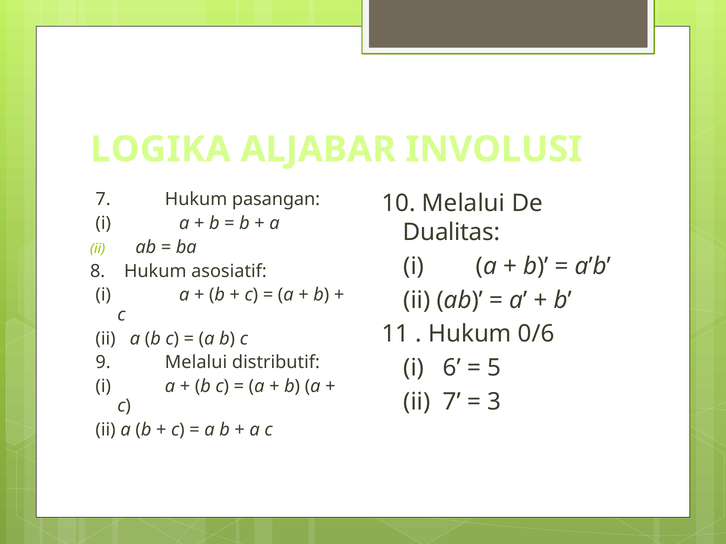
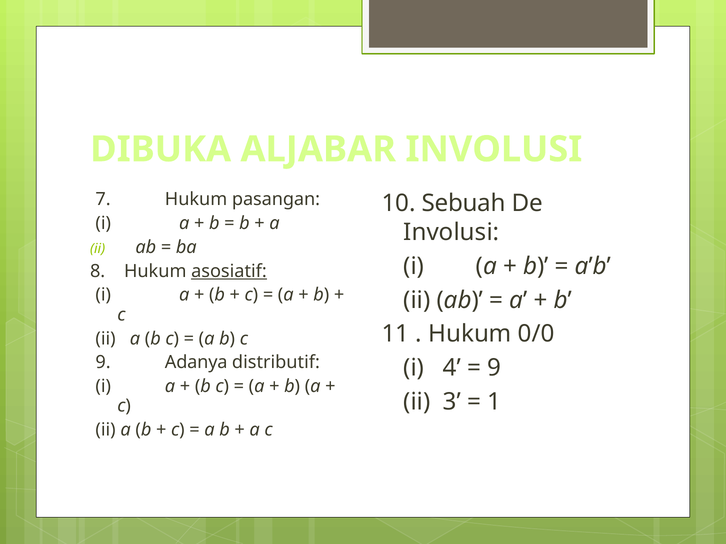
LOGIKA: LOGIKA -> DIBUKA (161, 149)
10 Melalui: Melalui -> Sebuah (464, 204)
Dualitas: Dualitas -> Involusi (451, 233)
asosiatif underline: none -> present (229, 271)
0/6: 0/6 -> 0/0 (536, 334)
9 Melalui: Melalui -> Adanya (196, 363)
6: 6 -> 4 (452, 368)
5: 5 -> 9 (494, 368)
ii 7: 7 -> 3 (452, 402)
3: 3 -> 1 (494, 402)
